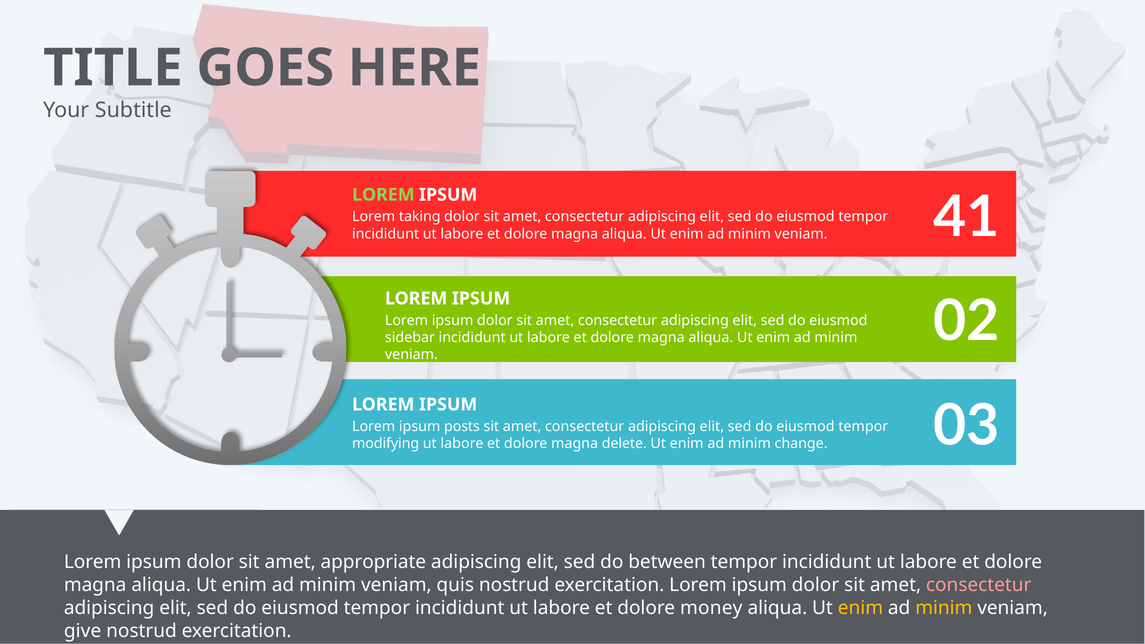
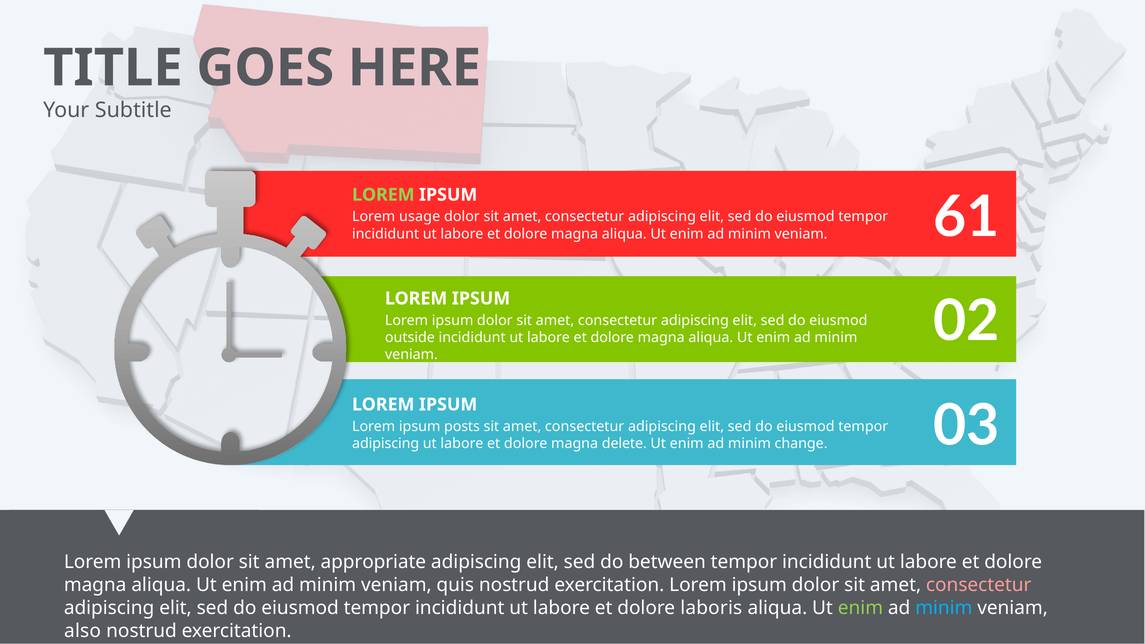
taking: taking -> usage (420, 217)
41: 41 -> 61 (966, 217)
sidebar: sidebar -> outside (410, 338)
modifying: modifying -> adipiscing (386, 444)
money: money -> laboris (711, 608)
enim colour: yellow -> light green (860, 608)
minim colour: yellow -> light blue (944, 608)
give: give -> also (83, 631)
